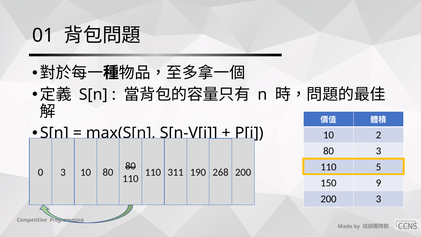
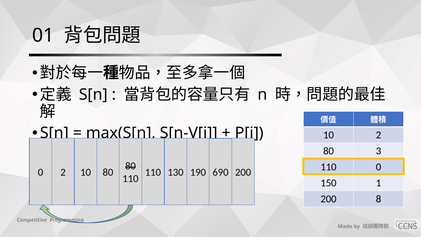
110 5: 5 -> 0 (379, 167)
311: 311 -> 130 (176, 172)
268: 268 -> 690 (221, 172)
0 3: 3 -> 2 (63, 172)
9: 9 -> 1 (379, 183)
200 3: 3 -> 8 (379, 199)
